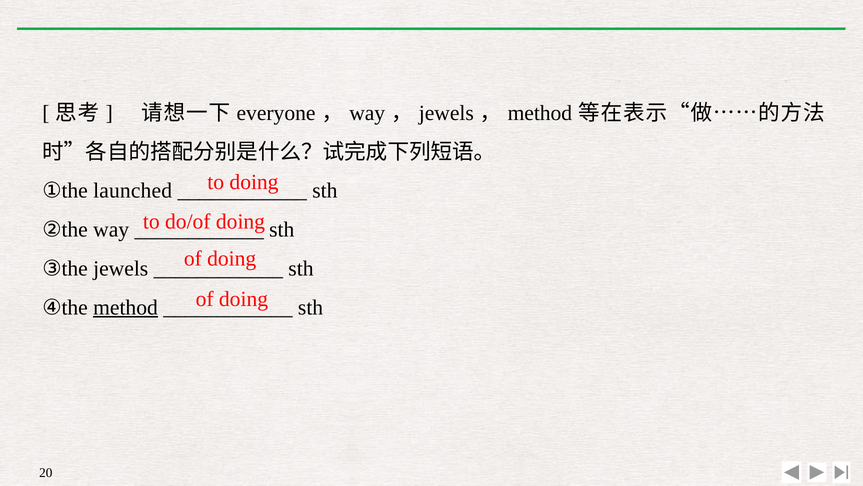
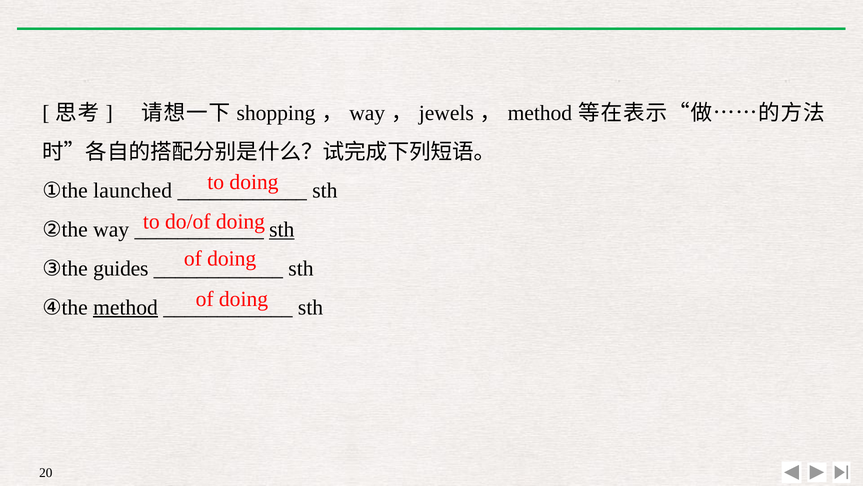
everyone: everyone -> shopping (276, 113)
sth underline: none -> present (282, 229)
③the jewels: jewels -> guides (121, 268)
